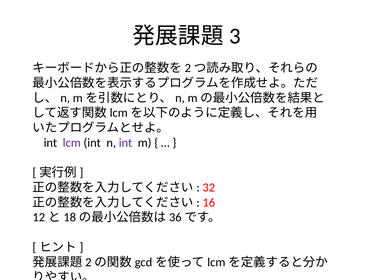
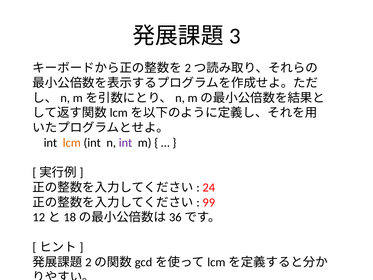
lcm colour: purple -> orange (72, 143)
32: 32 -> 24 (209, 187)
16: 16 -> 99 (209, 202)
